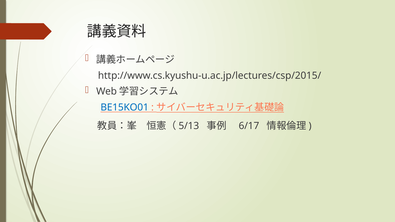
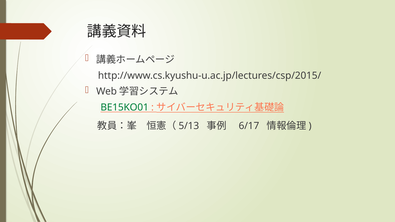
BE15KO01 colour: blue -> green (125, 107)
